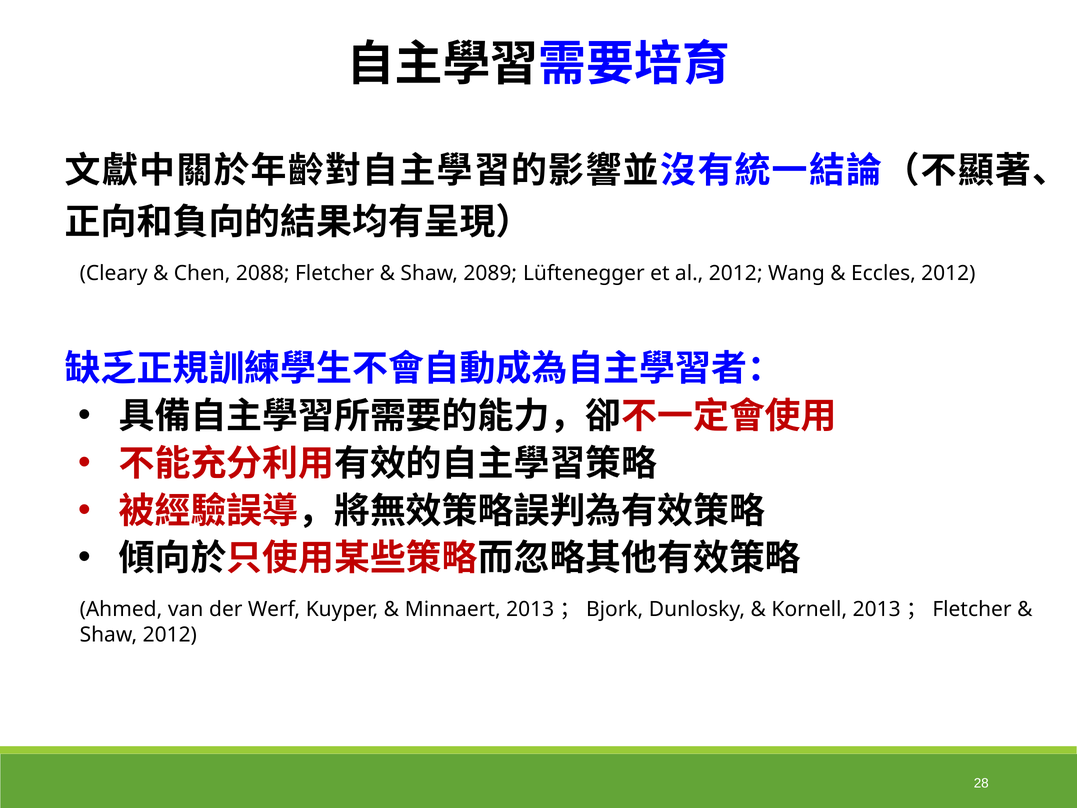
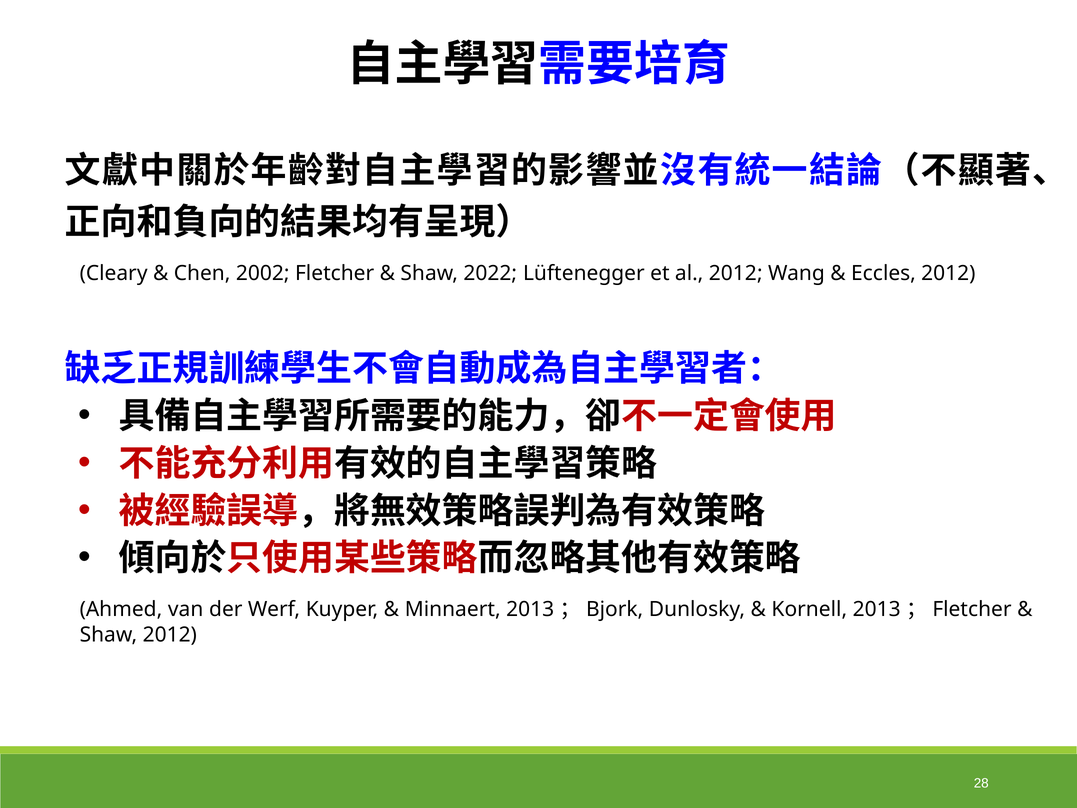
2088: 2088 -> 2002 (263, 273)
2089: 2089 -> 2022 (490, 273)
